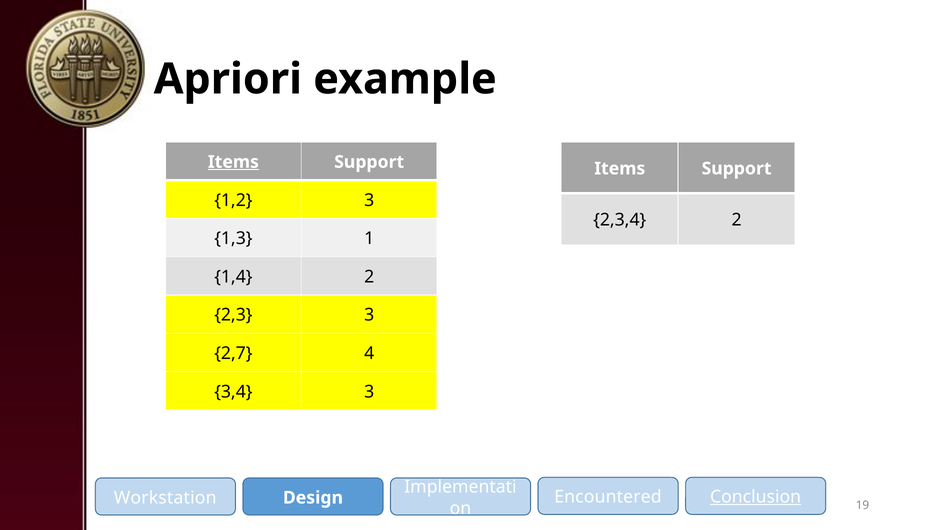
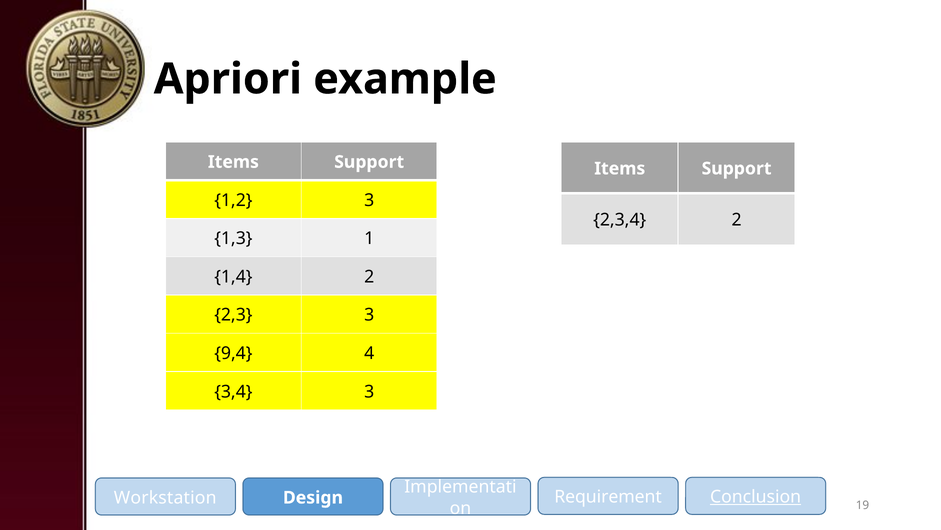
Items underline: present -> none (233, 162)
2,7: 2,7 -> 9,4 (233, 353)
Encountered: Encountered -> Requirement (608, 496)
